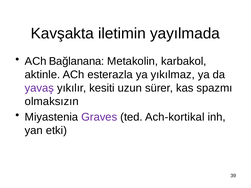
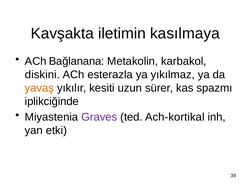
yayılmada: yayılmada -> kasılmaya (185, 33)
aktinle: aktinle -> diskini (42, 75)
yavaş colour: purple -> orange (39, 88)
olmaksızın: olmaksızın -> iplikciğinde (52, 102)
